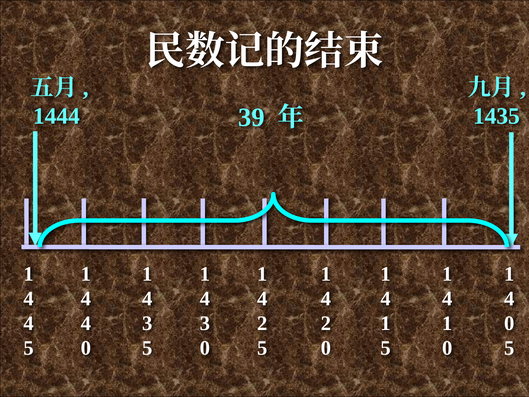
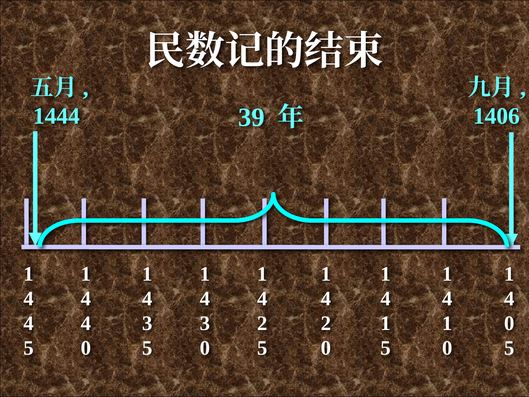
1435: 1435 -> 1406 (497, 116)
